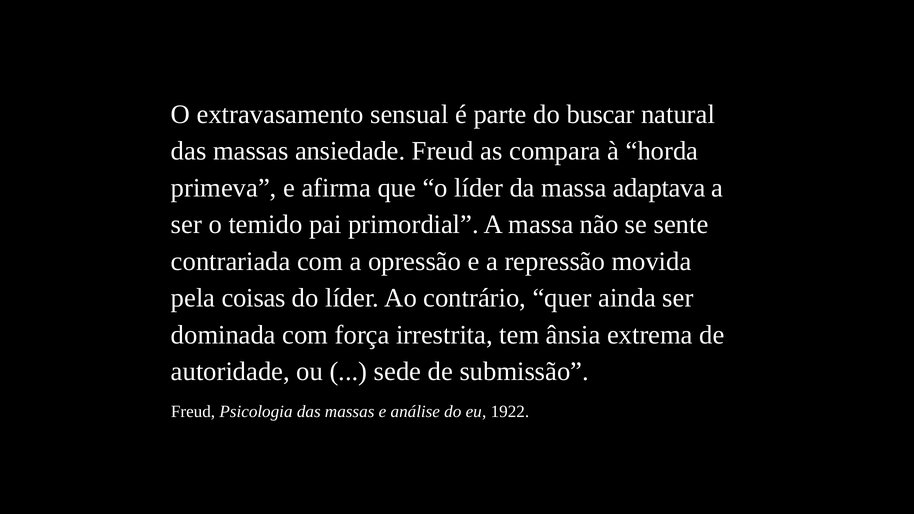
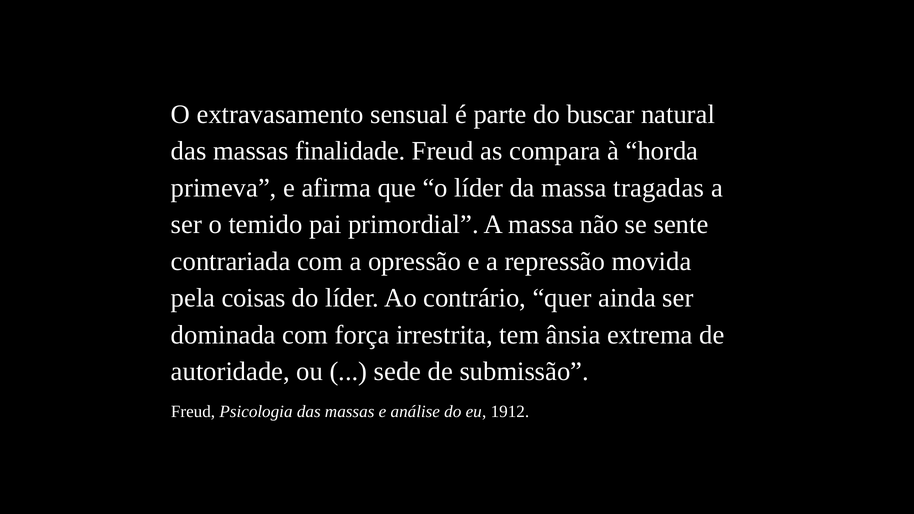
ansiedade: ansiedade -> finalidade (350, 151)
adaptava: adaptava -> tragadas (659, 188)
1922: 1922 -> 1912 (510, 412)
